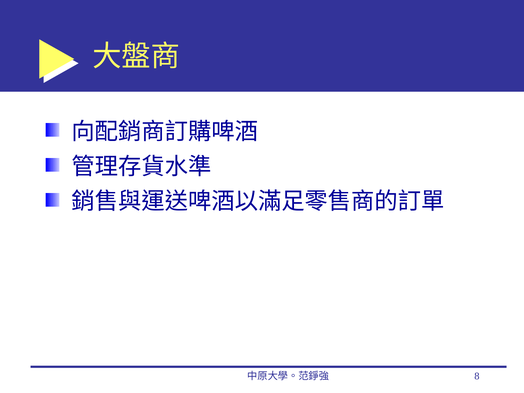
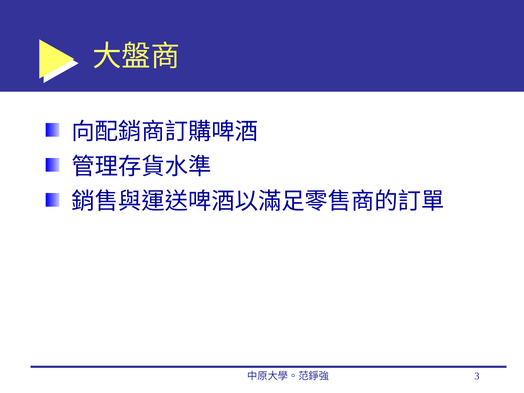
8: 8 -> 3 (477, 376)
